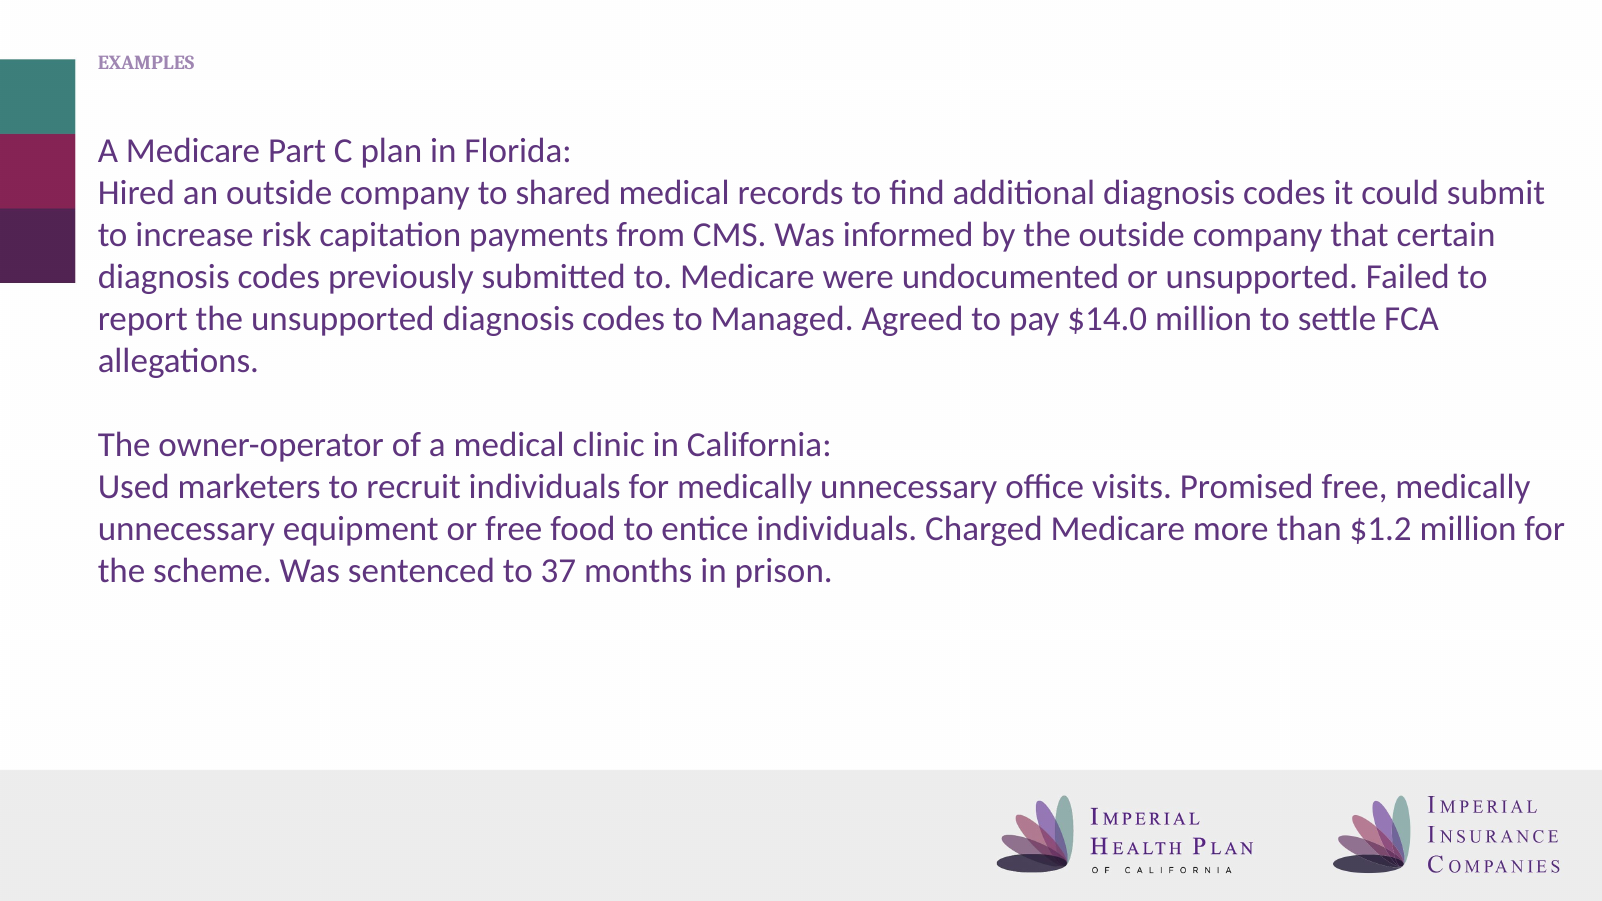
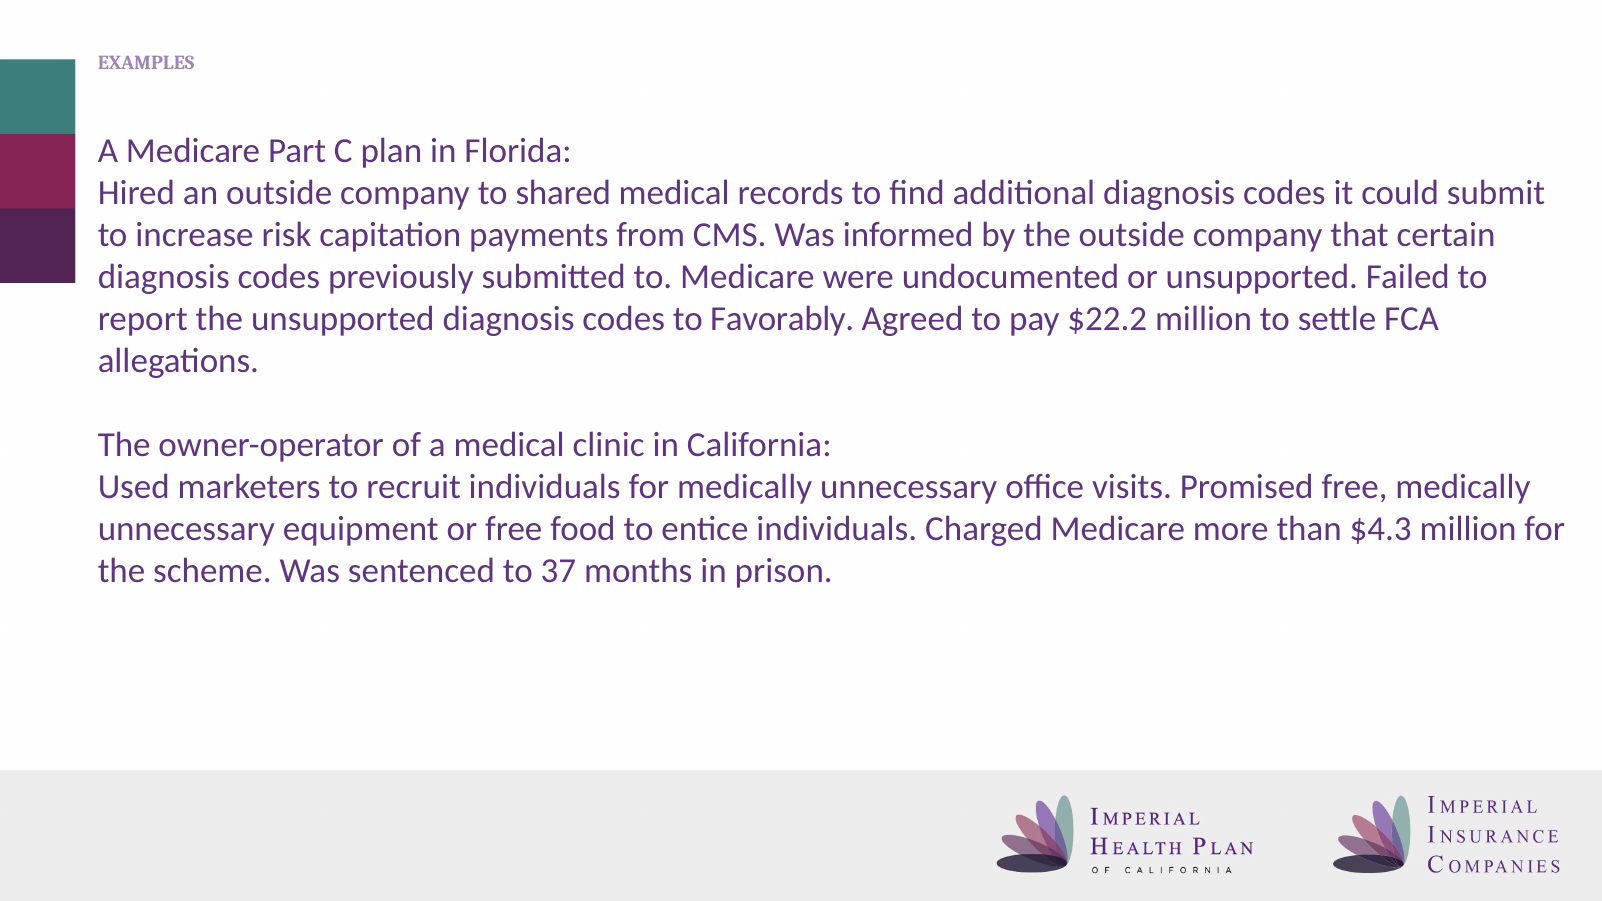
Managed: Managed -> Favorably (782, 319)
$14.0: $14.0 -> $22.2 (1107, 319)
$1.2: $1.2 -> $4.3 (1381, 529)
